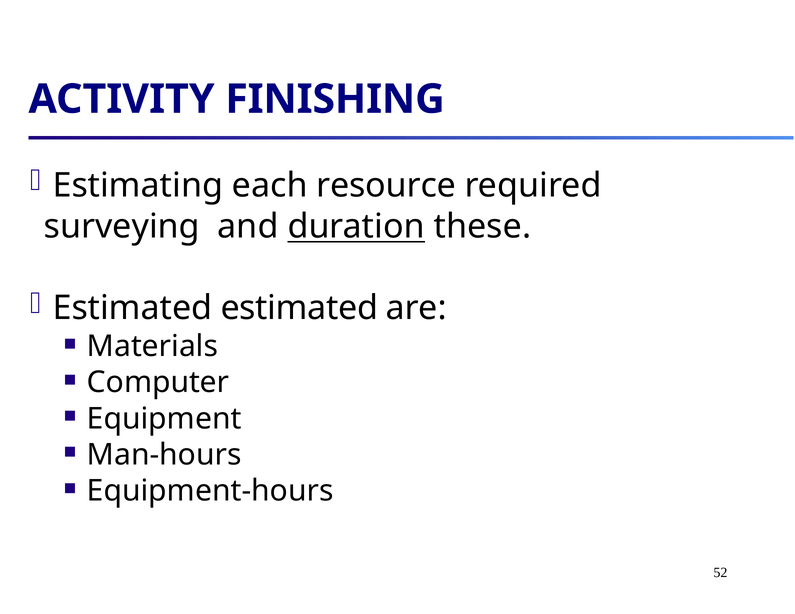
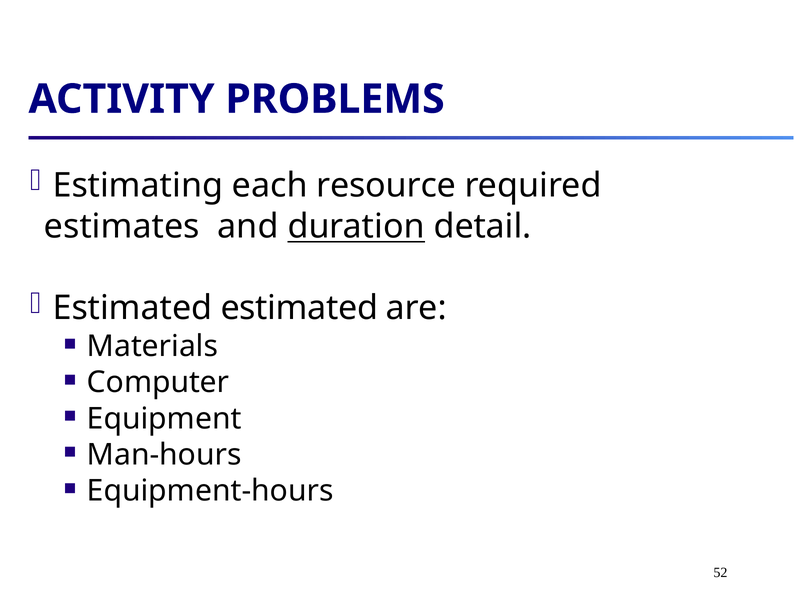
FINISHING: FINISHING -> PROBLEMS (335, 99)
surveying: surveying -> estimates (122, 226)
these: these -> detail (483, 226)
